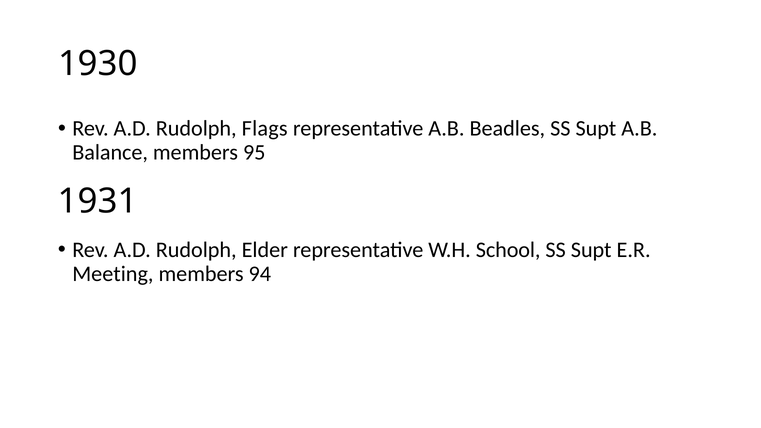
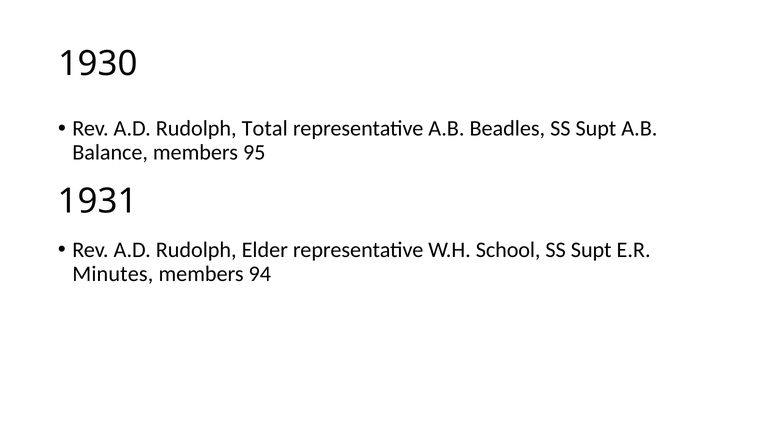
Flags: Flags -> Total (265, 129)
Meeting: Meeting -> Minutes (113, 274)
